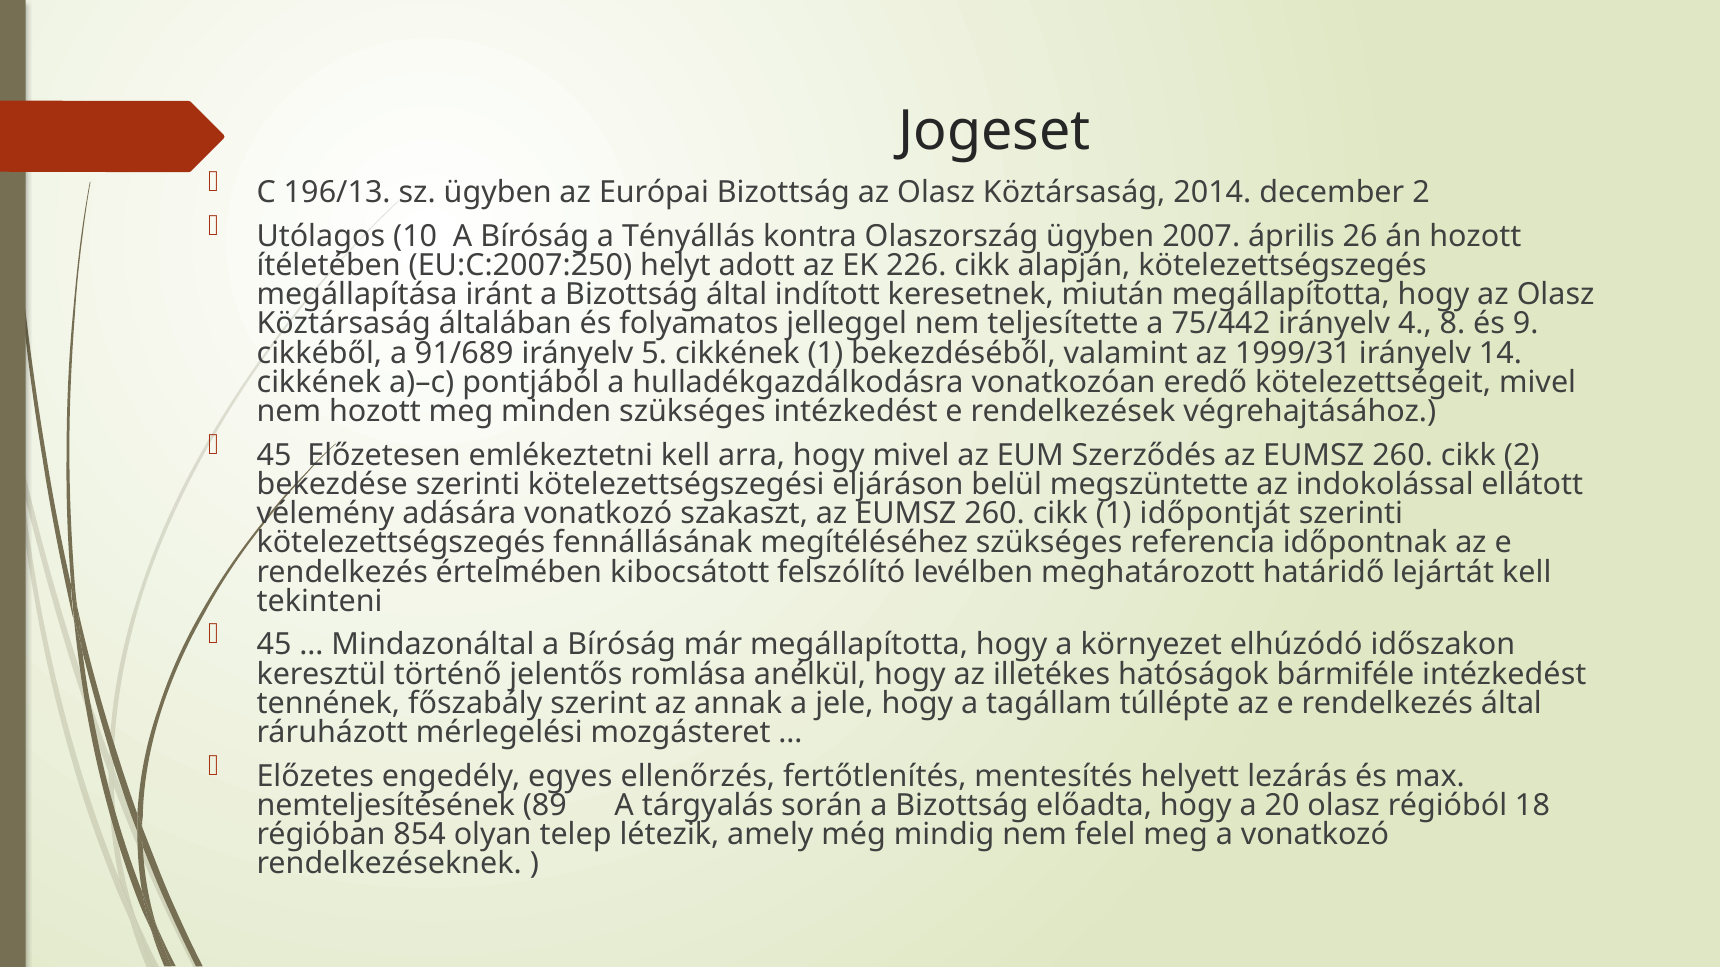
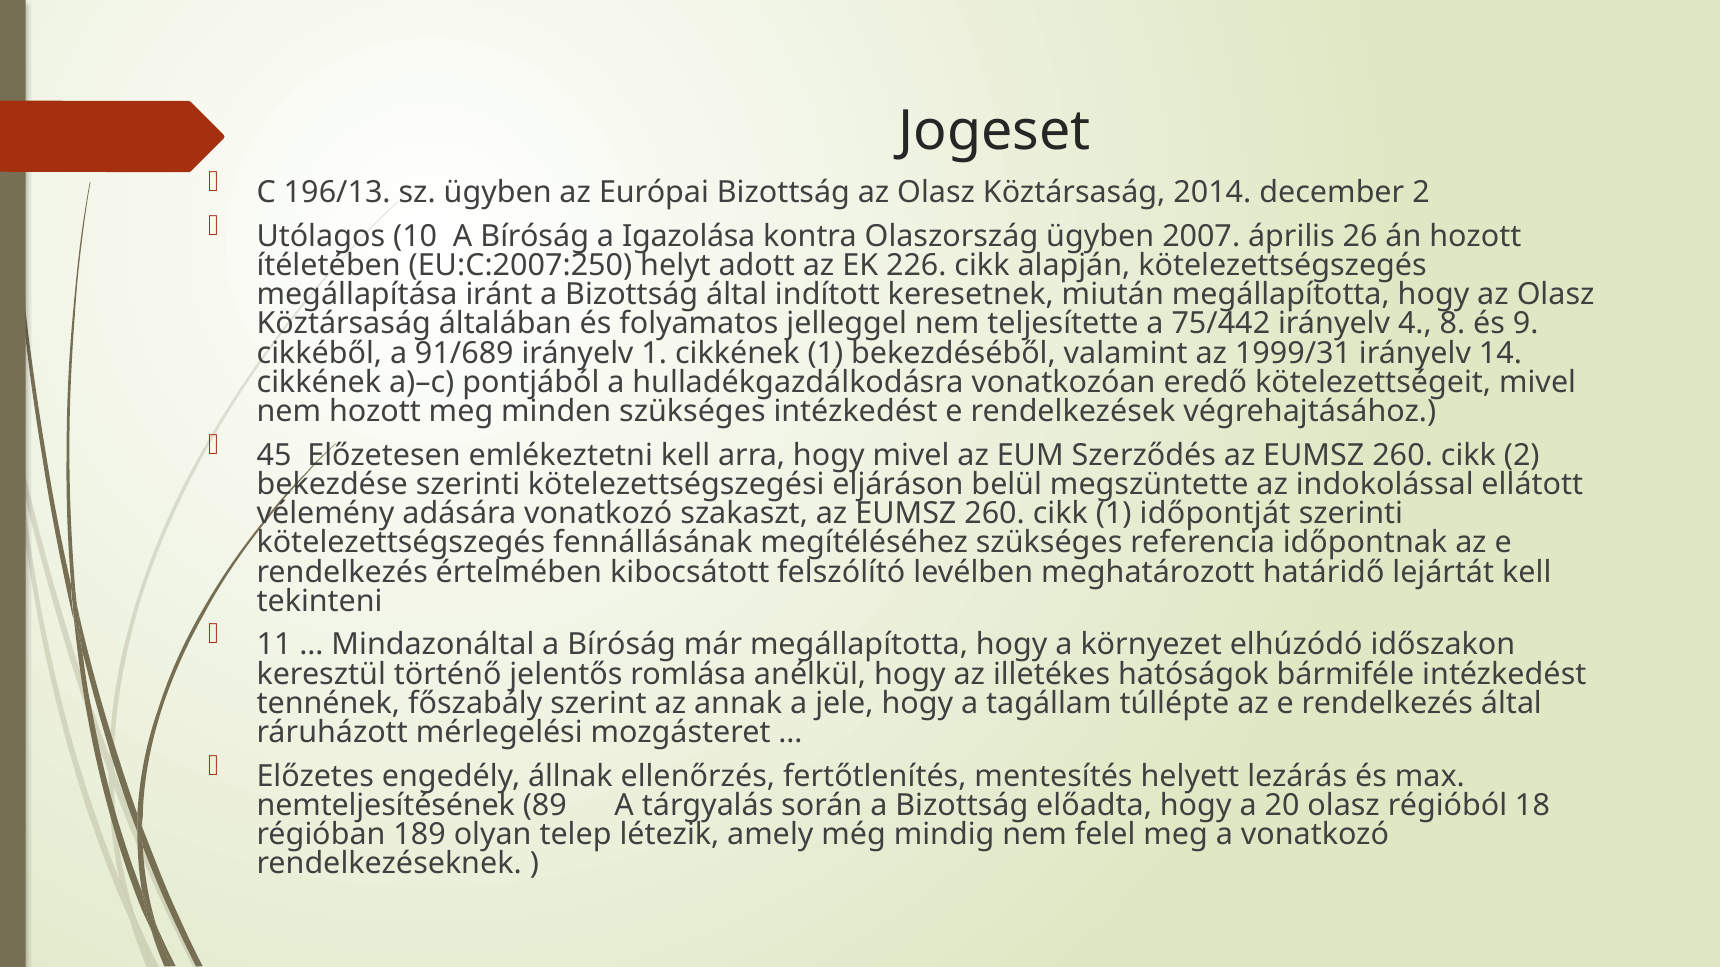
Tényállás: Tényállás -> Igazolása (689, 236)
irányelv 5: 5 -> 1 (654, 353)
45: 45 -> 11 (274, 645)
egyes: egyes -> állnak (570, 777)
854: 854 -> 189 (420, 835)
